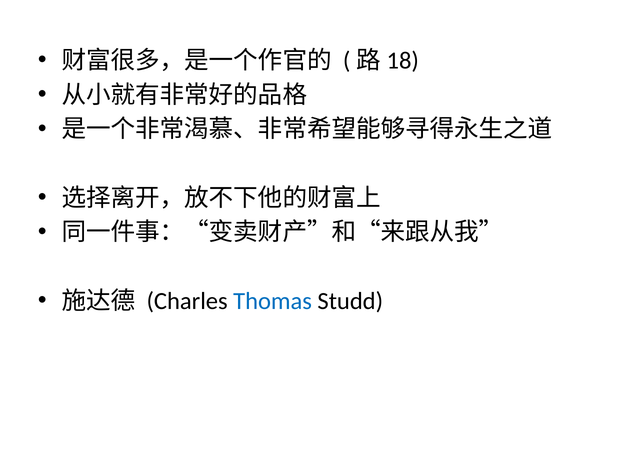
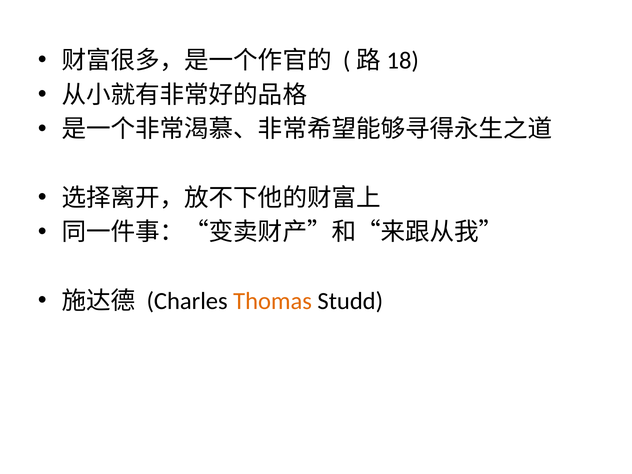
Thomas colour: blue -> orange (273, 301)
